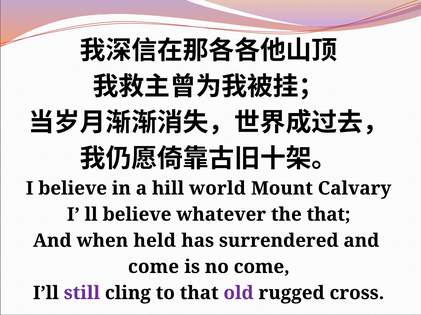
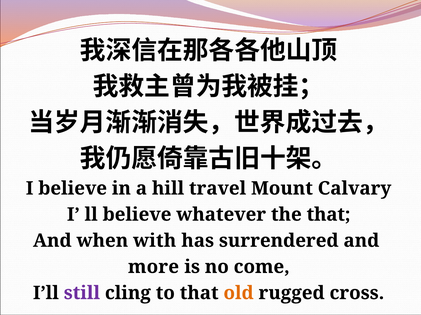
world: world -> travel (218, 189)
held: held -> with (155, 241)
come: come -> more (154, 267)
old colour: purple -> orange (239, 294)
